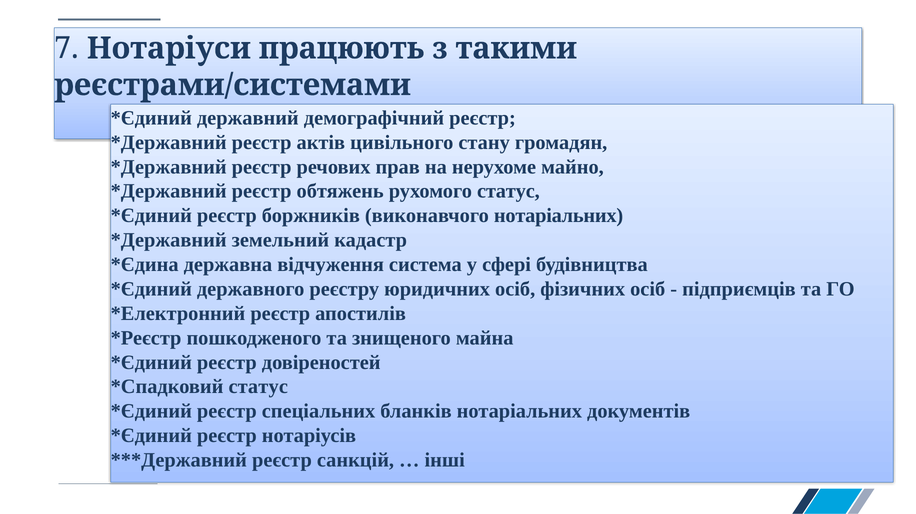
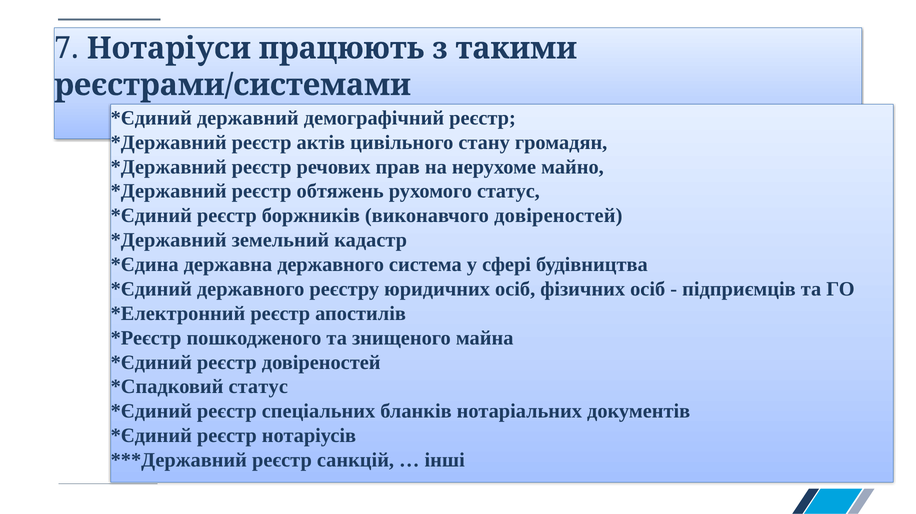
виконавчого нотаріальних: нотаріальних -> довіреностей (558, 216)
державна відчуження: відчуження -> державного (331, 265)
